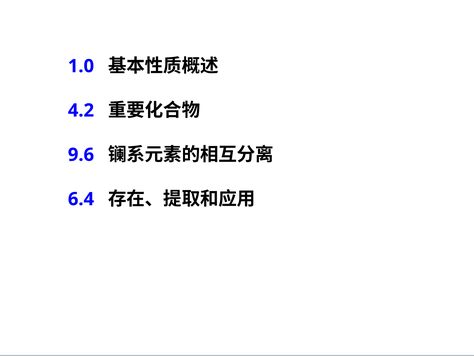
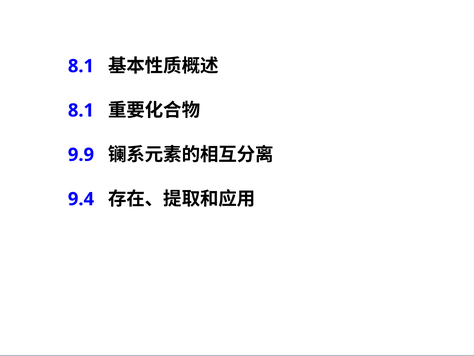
1.0: 1.0 -> 8.1 (81, 66)
4.2: 4.2 -> 8.1 (81, 110)
9.6: 9.6 -> 9.9 (81, 155)
6.4: 6.4 -> 9.4 (81, 199)
